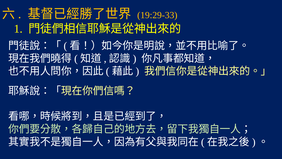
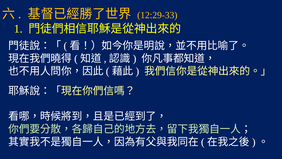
19:29-33: 19:29-33 -> 12:29-33 (157, 15)
